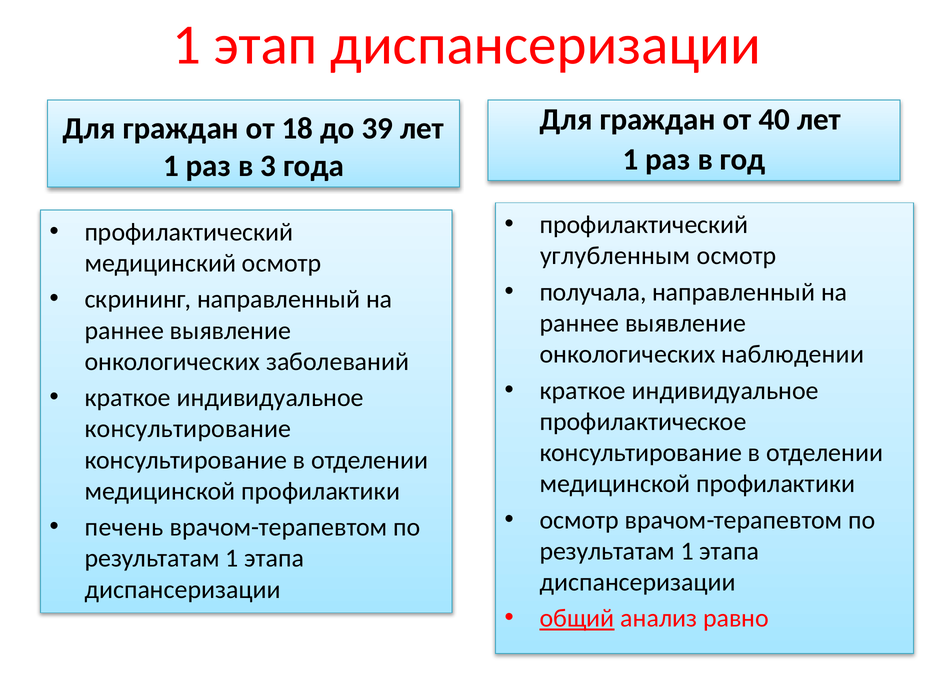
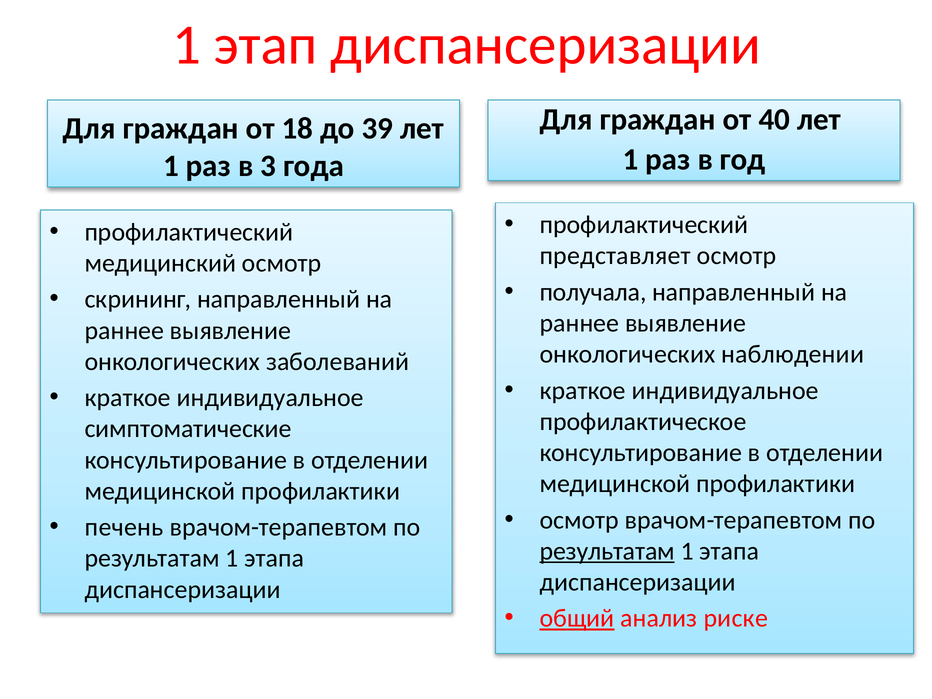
углубленным: углубленным -> представляет (615, 256)
консультирование: консультирование -> симптоматические (188, 429)
результатам underline: none -> present (607, 551)
равно: равно -> риске (736, 618)
